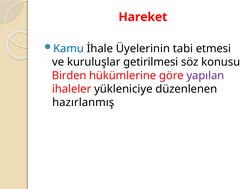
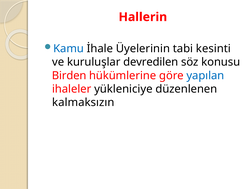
Hareket: Hareket -> Hallerin (143, 17)
etmesi: etmesi -> kesinti (213, 49)
getirilmesi: getirilmesi -> devredilen (151, 62)
yapılan colour: purple -> blue (205, 76)
hazırlanmış: hazırlanmış -> kalmaksızın (83, 102)
